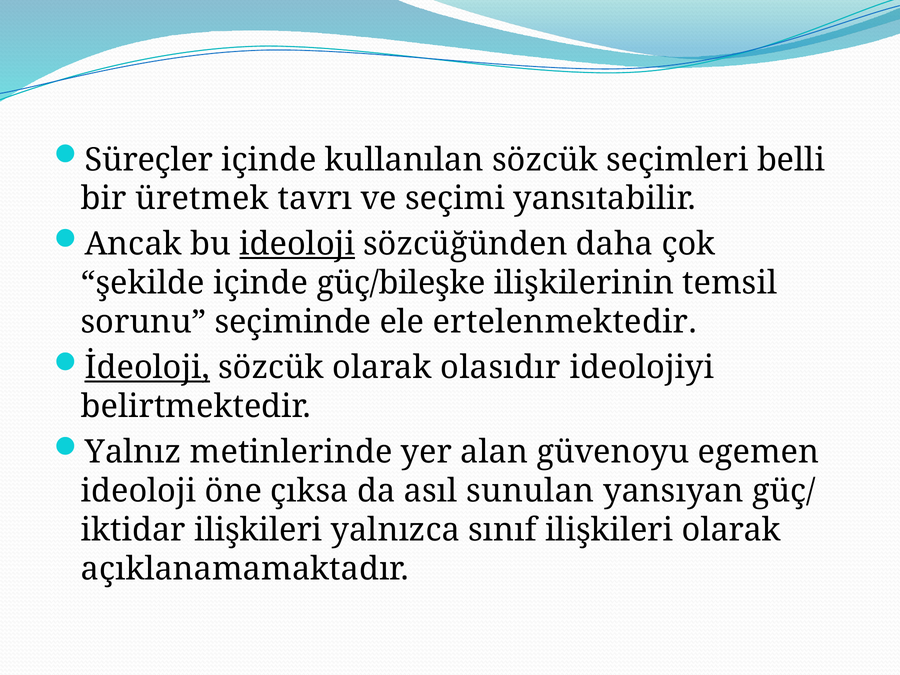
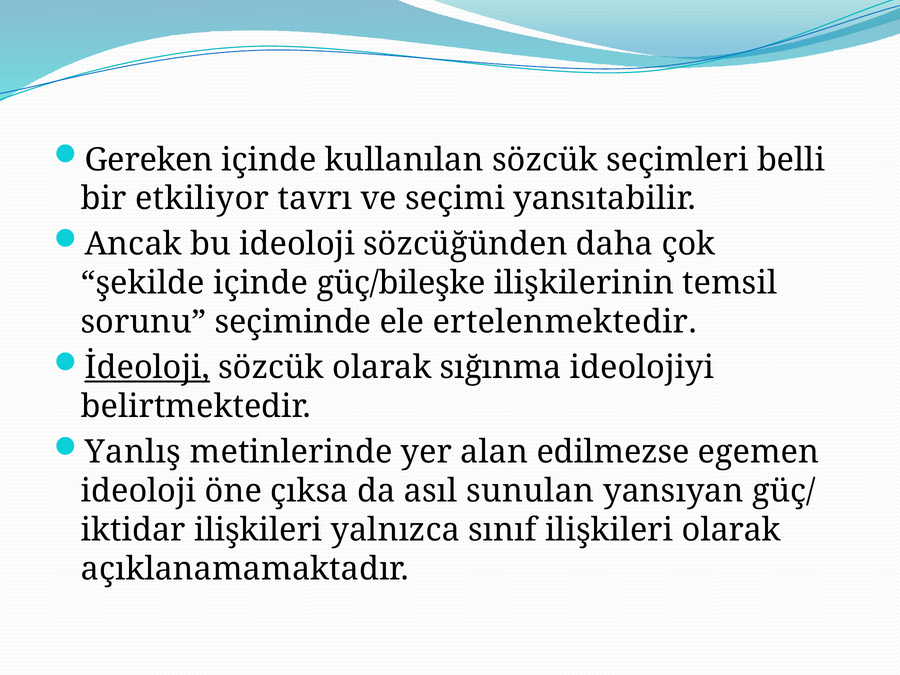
Süreçler: Süreçler -> Gereken (149, 160)
üretmek: üretmek -> etkiliyor (202, 199)
ideoloji underline: present -> none (297, 244)
olasıdır: olasıdır -> sığınma (501, 368)
Yalnız: Yalnız -> Yanlış (133, 452)
güvenoyu: güvenoyu -> edilmezse (613, 452)
